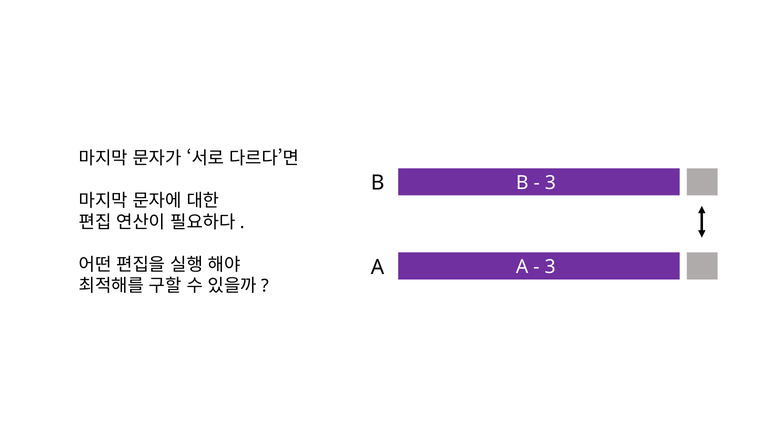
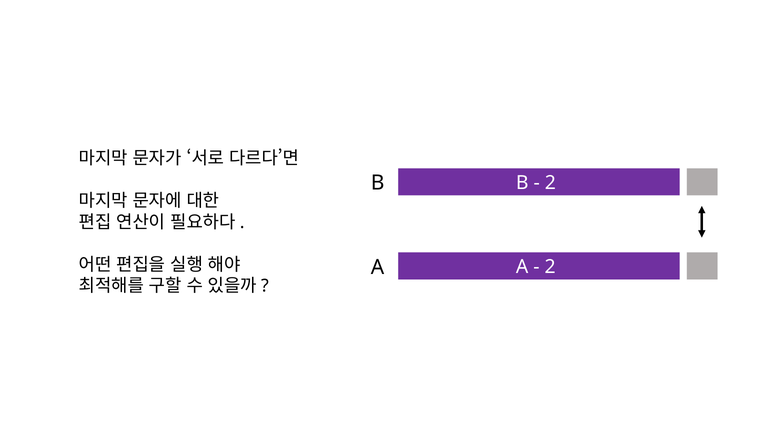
3: 3 -> 2 (550, 183)
3: 3 -> 2 (550, 267)
